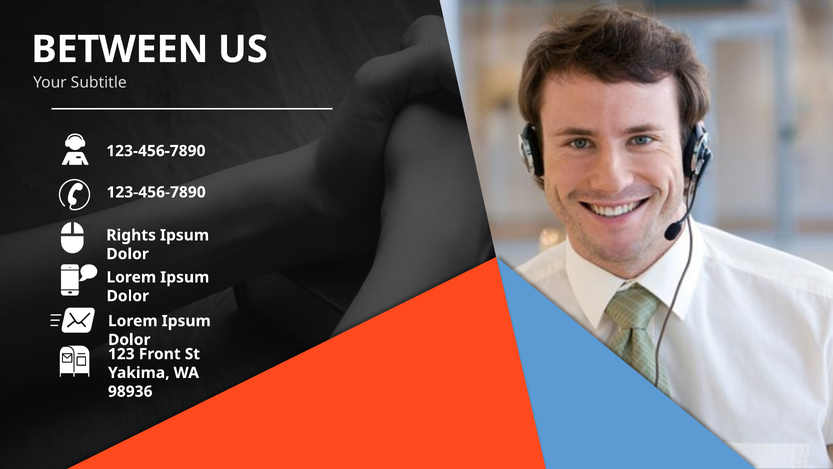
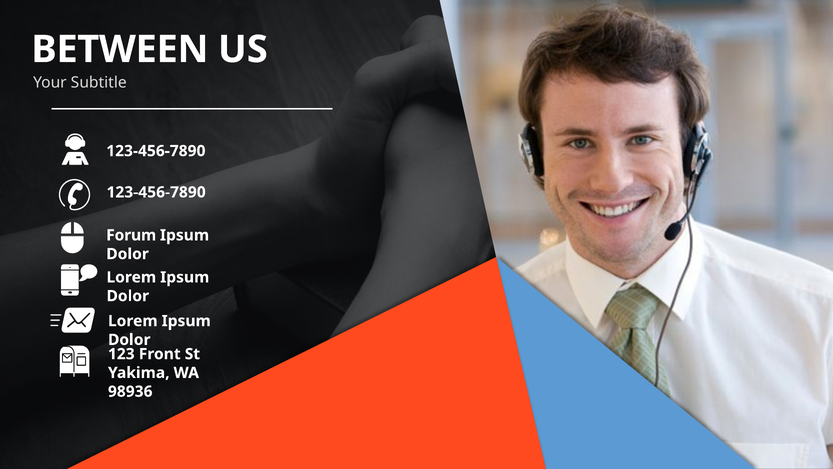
Rights: Rights -> Forum (131, 235)
